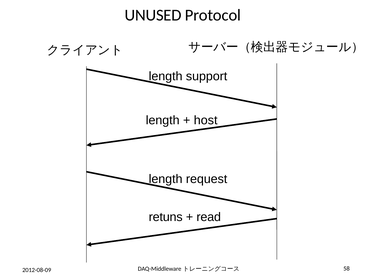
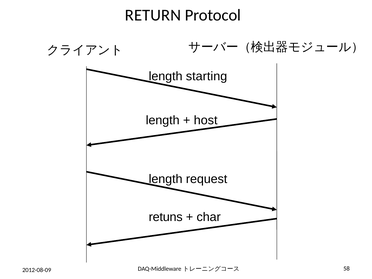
UNUSED: UNUSED -> RETURN (153, 15)
support: support -> starting (207, 76)
read: read -> char (209, 217)
